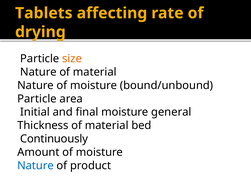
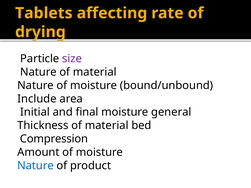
size colour: orange -> purple (72, 59)
Particle: Particle -> Include (37, 99)
Continuously: Continuously -> Compression (54, 139)
